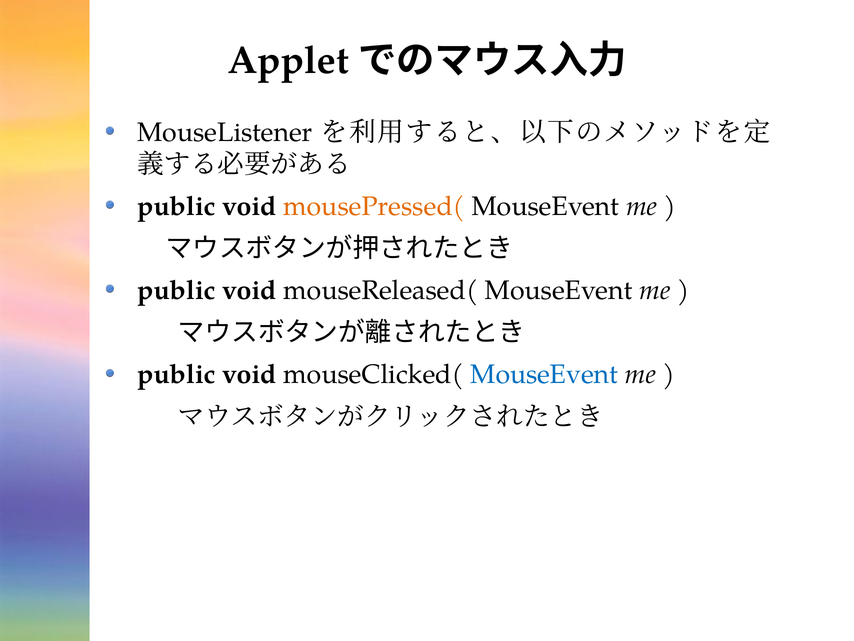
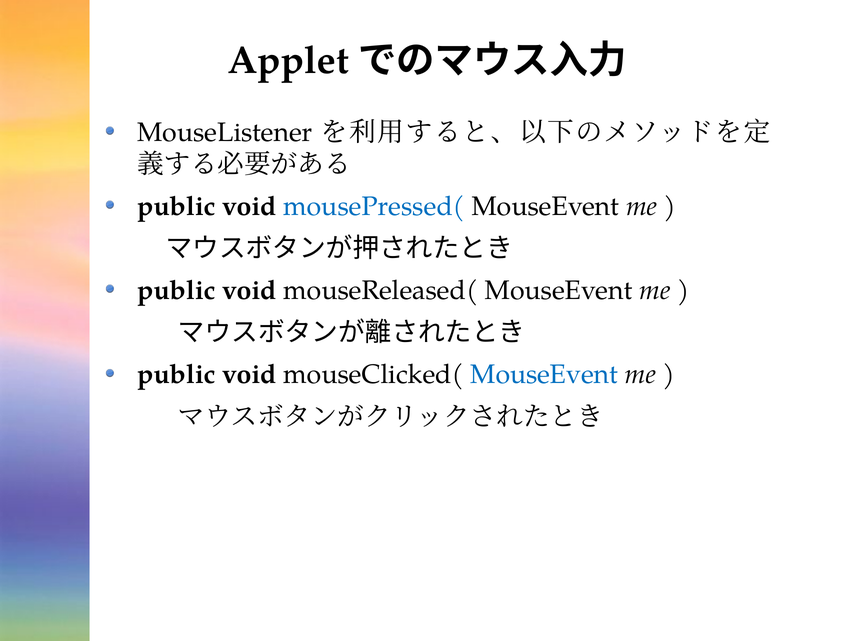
mousePressed( colour: orange -> blue (374, 206)
